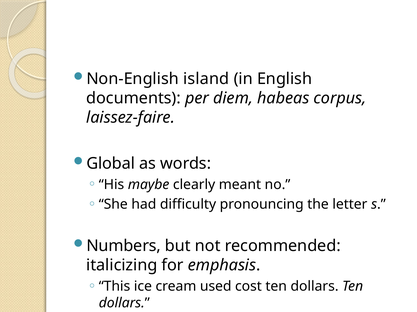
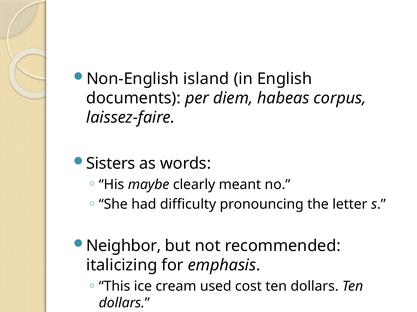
Global: Global -> Sisters (111, 164)
Numbers: Numbers -> Neighbor (124, 246)
